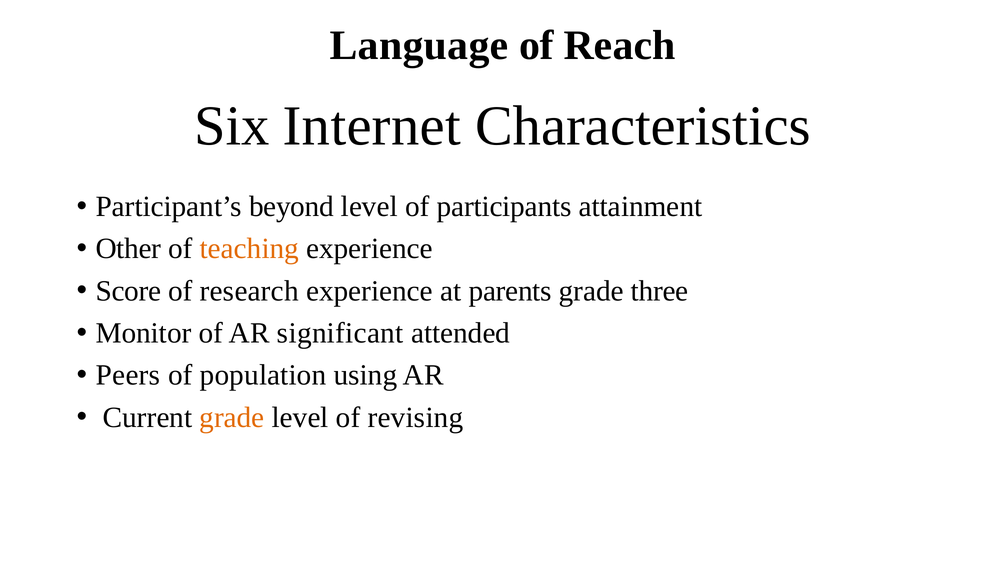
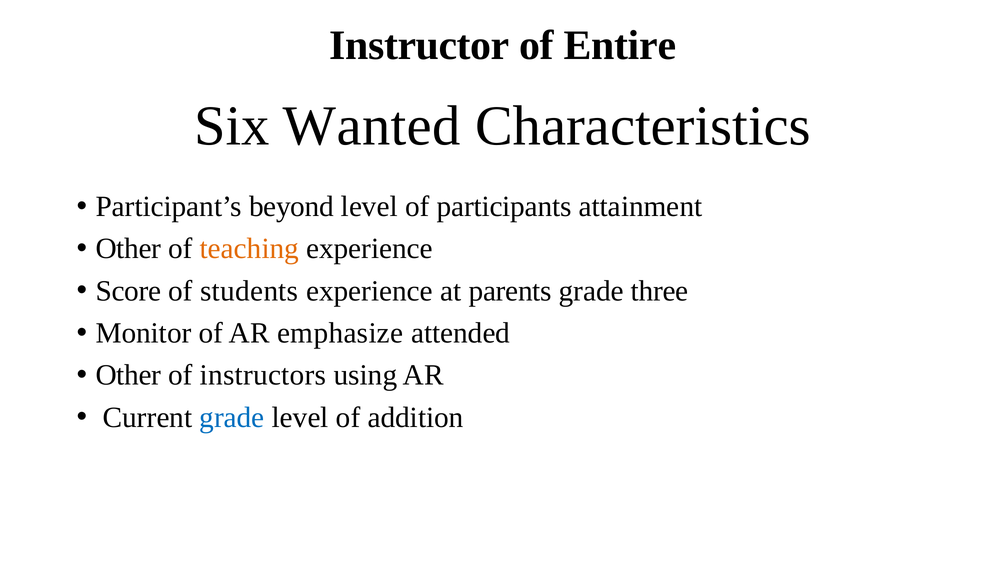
Language: Language -> Instructor (419, 45)
Reach: Reach -> Entire (620, 45)
Internet: Internet -> Wanted (372, 126)
research: research -> students (249, 291)
significant: significant -> emphasize (340, 333)
Peers: Peers -> Other (128, 375)
population: population -> instructors (263, 375)
grade colour: orange -> blue (232, 417)
revising: revising -> addition (416, 417)
